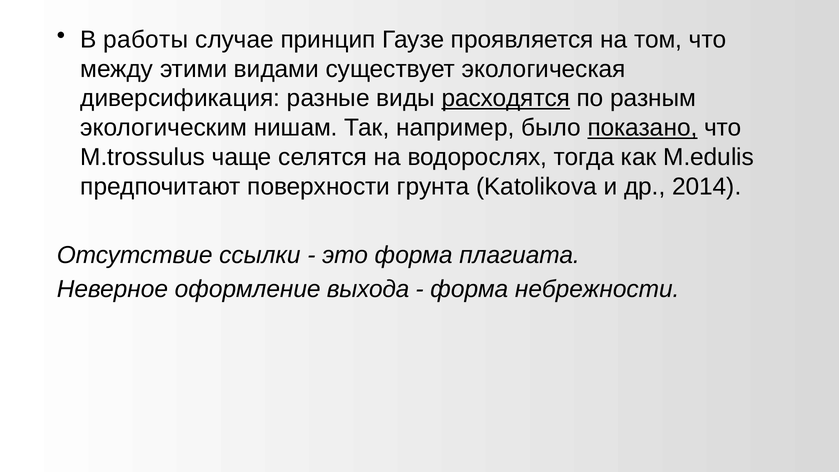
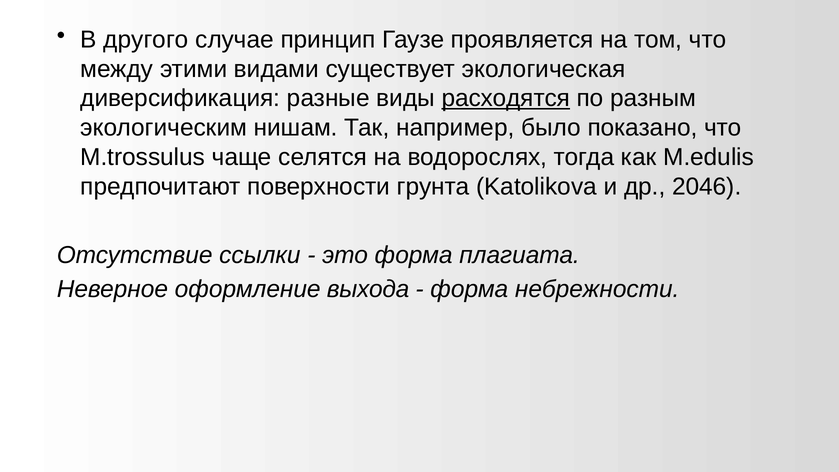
работы: работы -> другого (146, 40)
показано underline: present -> none (643, 128)
2014: 2014 -> 2046 (707, 186)
